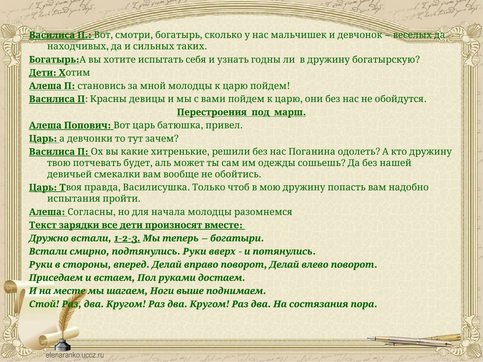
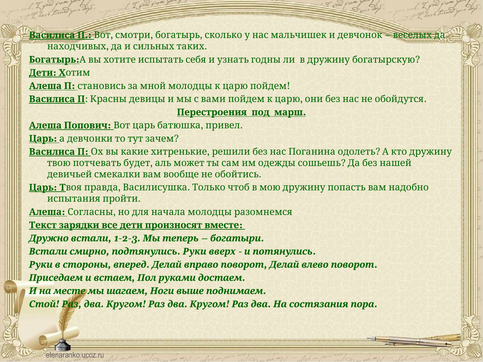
1-2-3 underline: present -> none (127, 238)
